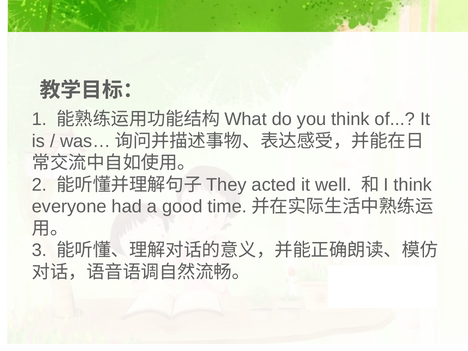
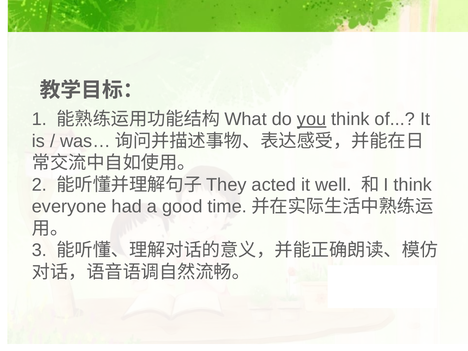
you underline: none -> present (312, 119)
